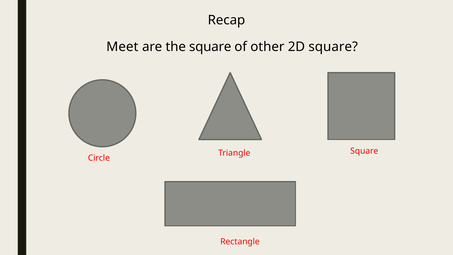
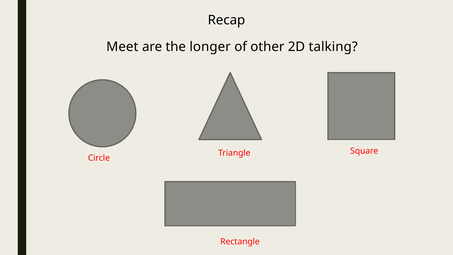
the square: square -> longer (210, 47)
2D square: square -> talking (333, 47)
